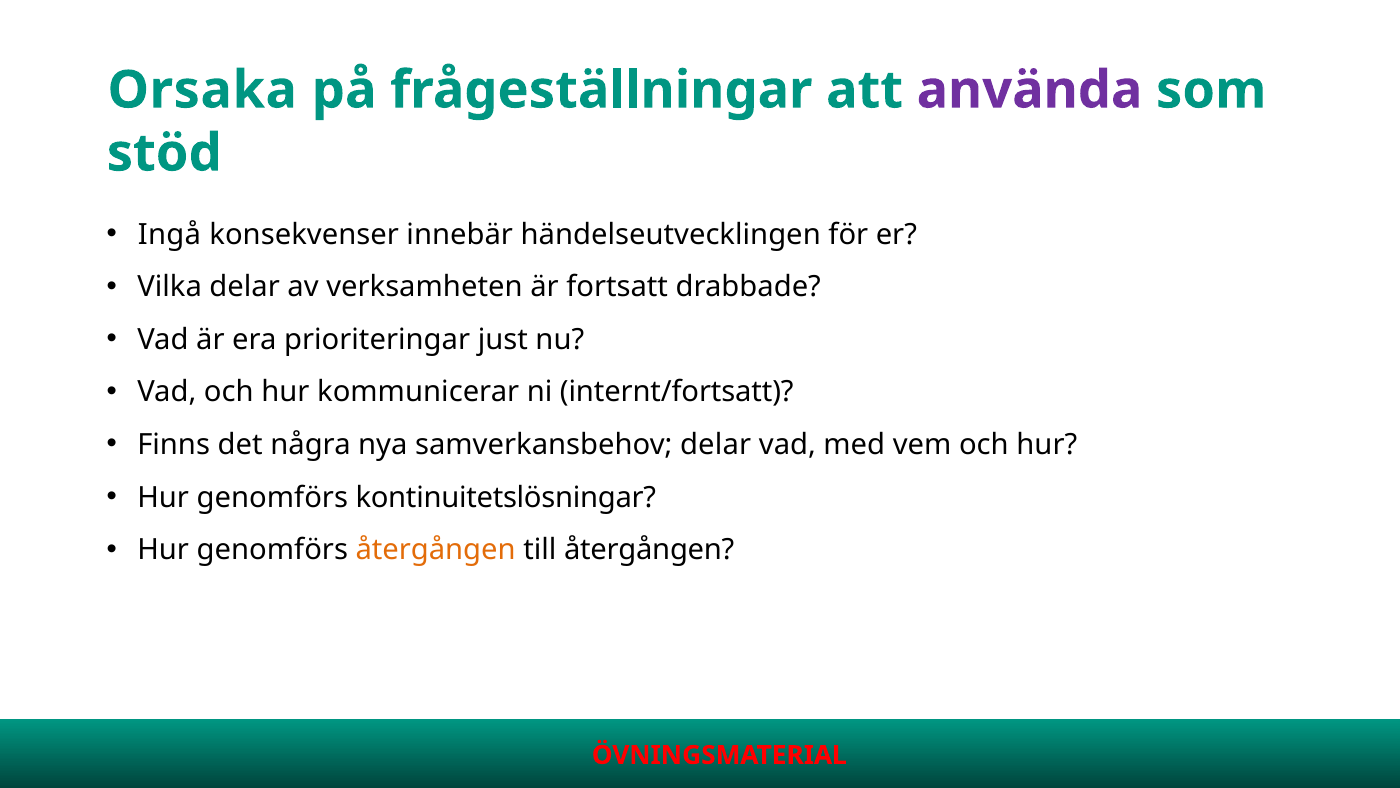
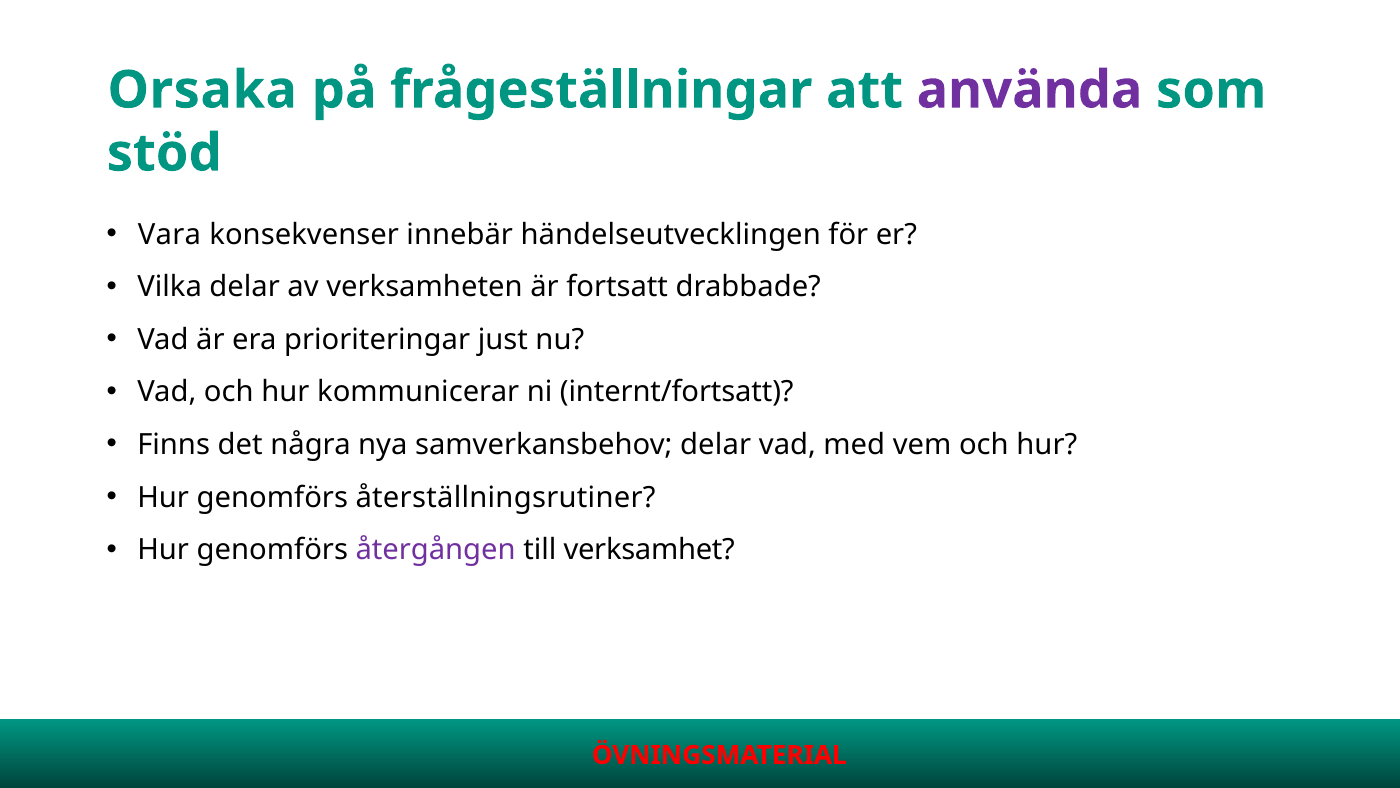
Ingå: Ingå -> Vara (169, 234)
kontinuitetslösningar: kontinuitetslösningar -> återställningsrutiner (506, 497)
återgången colour: orange -> purple (436, 550)
till återgången: återgången -> verksamhet (649, 550)
